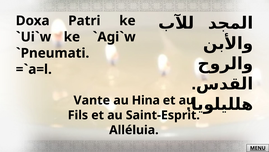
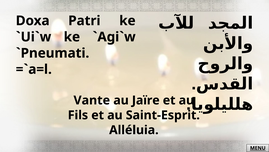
Hina: Hina -> Jaïre (146, 100)
